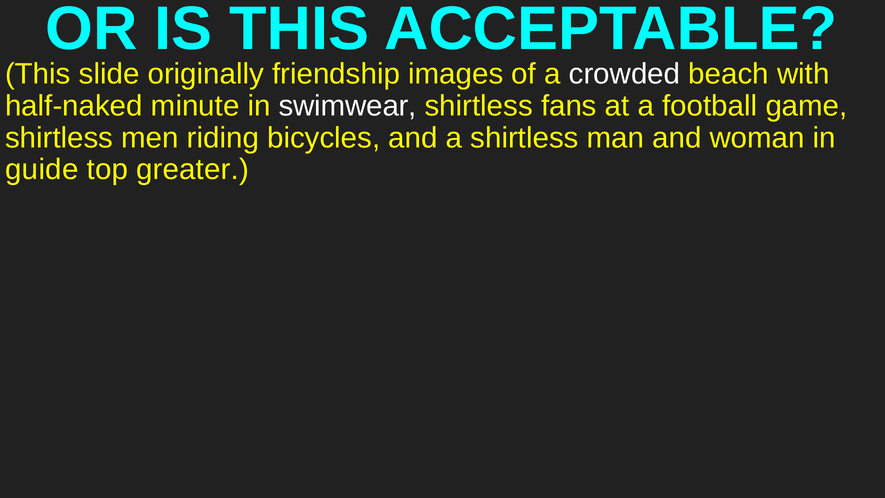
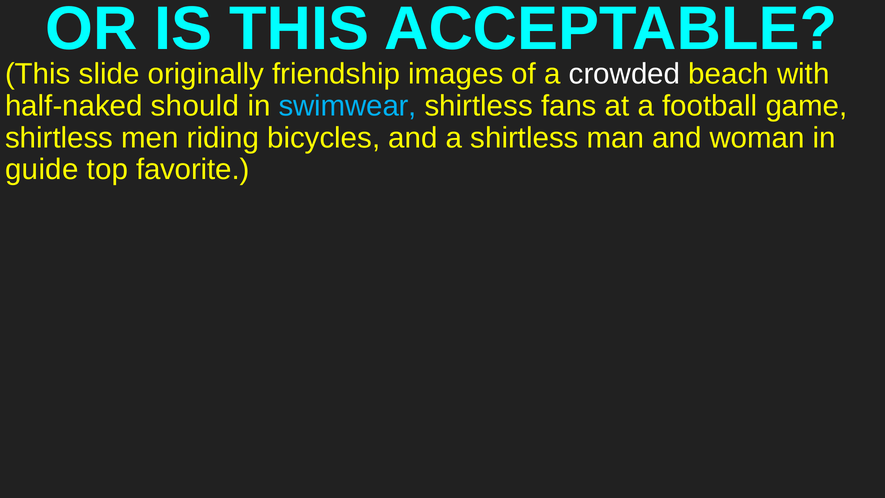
minute: minute -> should (195, 106)
swimwear colour: white -> light blue (348, 106)
greater: greater -> favorite (193, 170)
